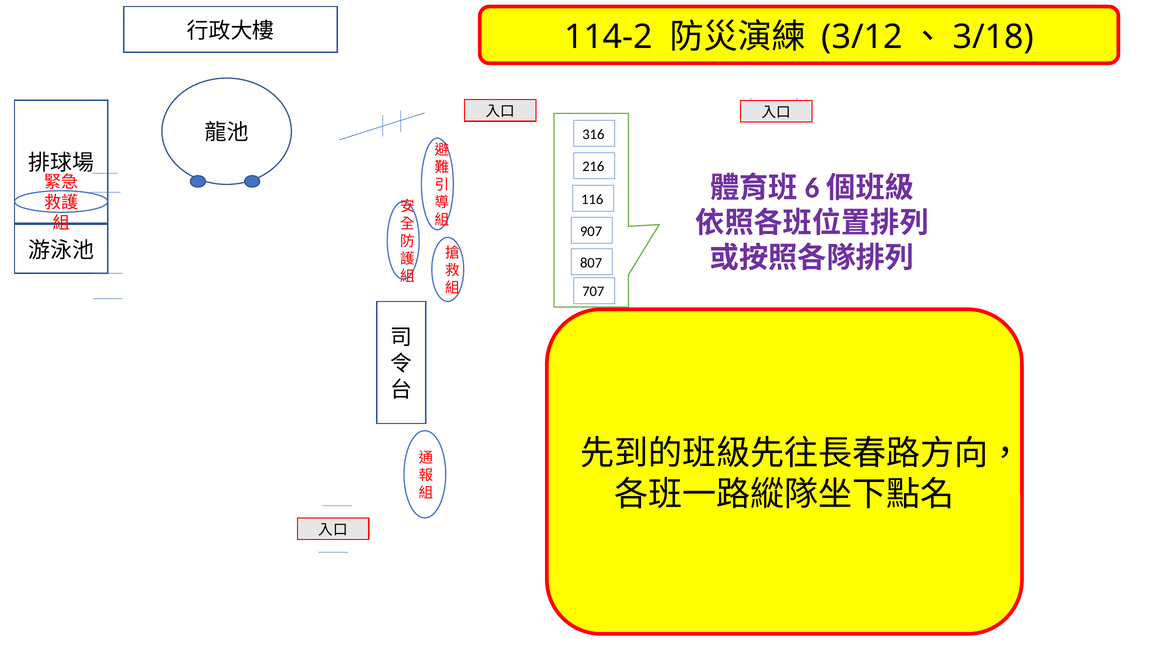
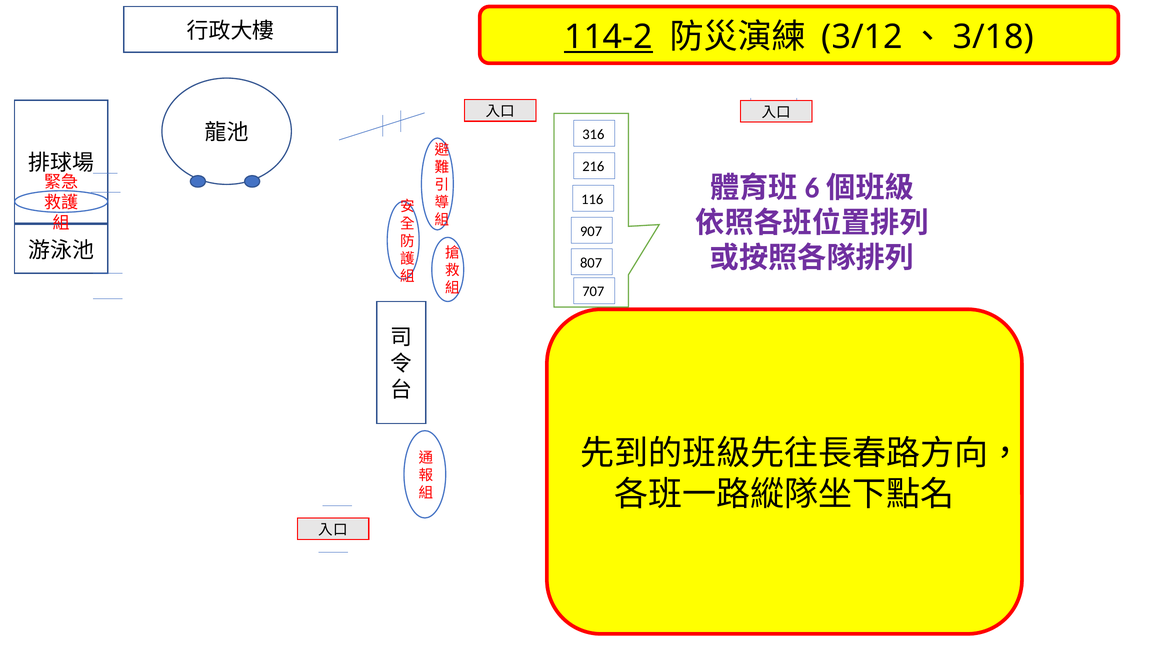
114-2 underline: none -> present (608, 37)
